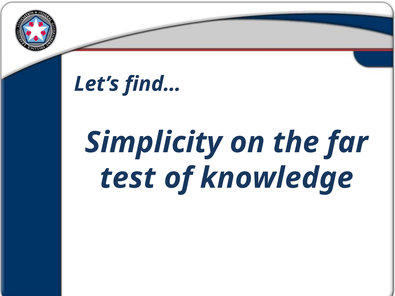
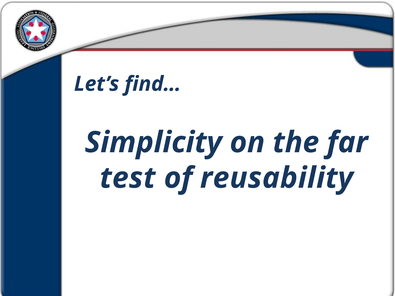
knowledge: knowledge -> reusability (277, 178)
